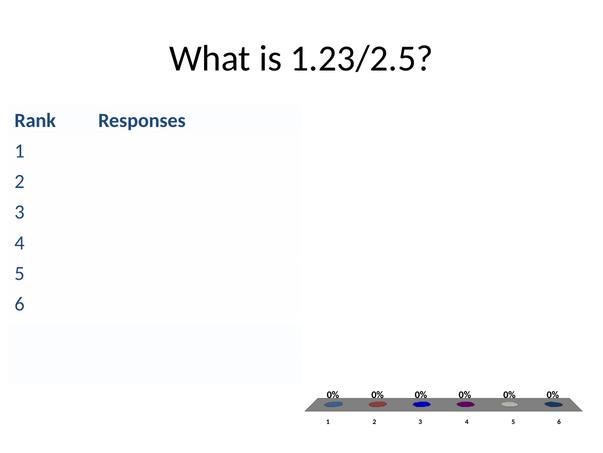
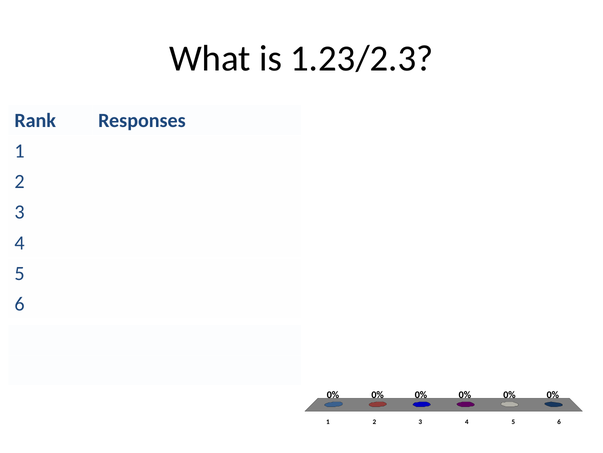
1.23/2.5: 1.23/2.5 -> 1.23/2.3 (362, 58)
